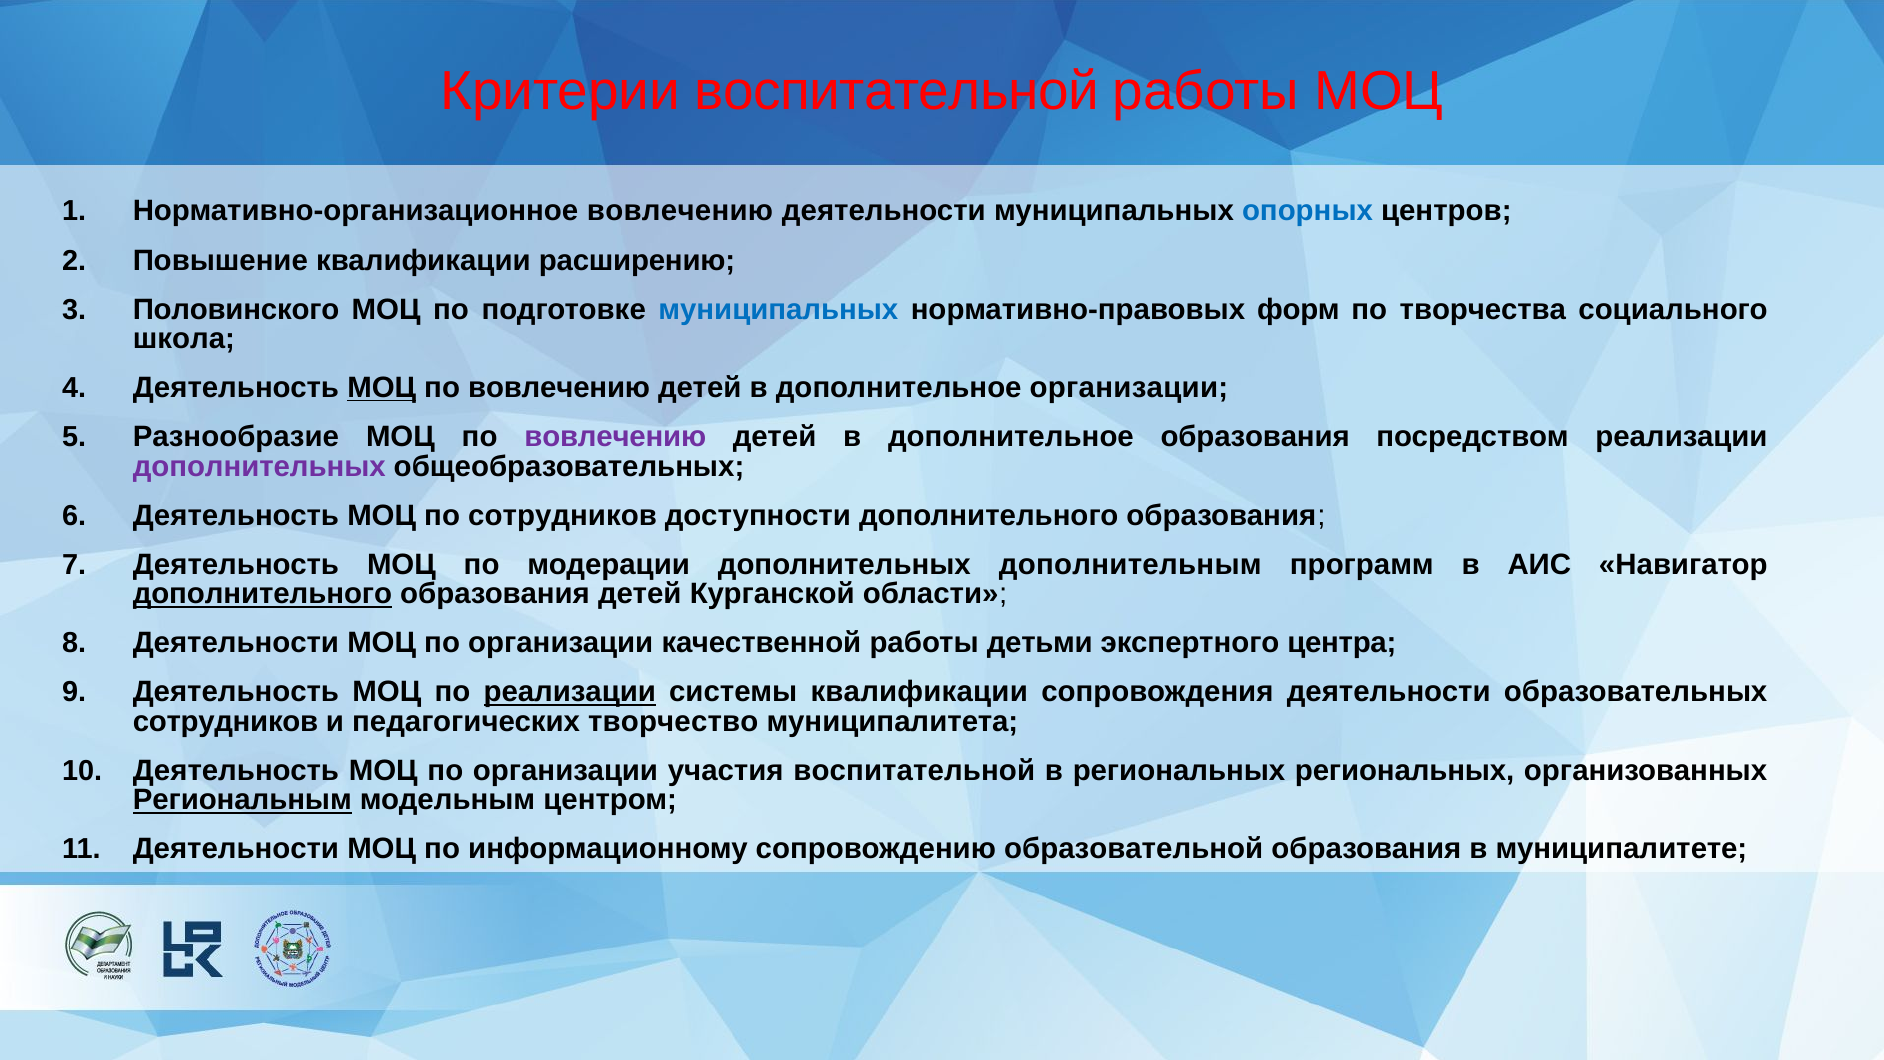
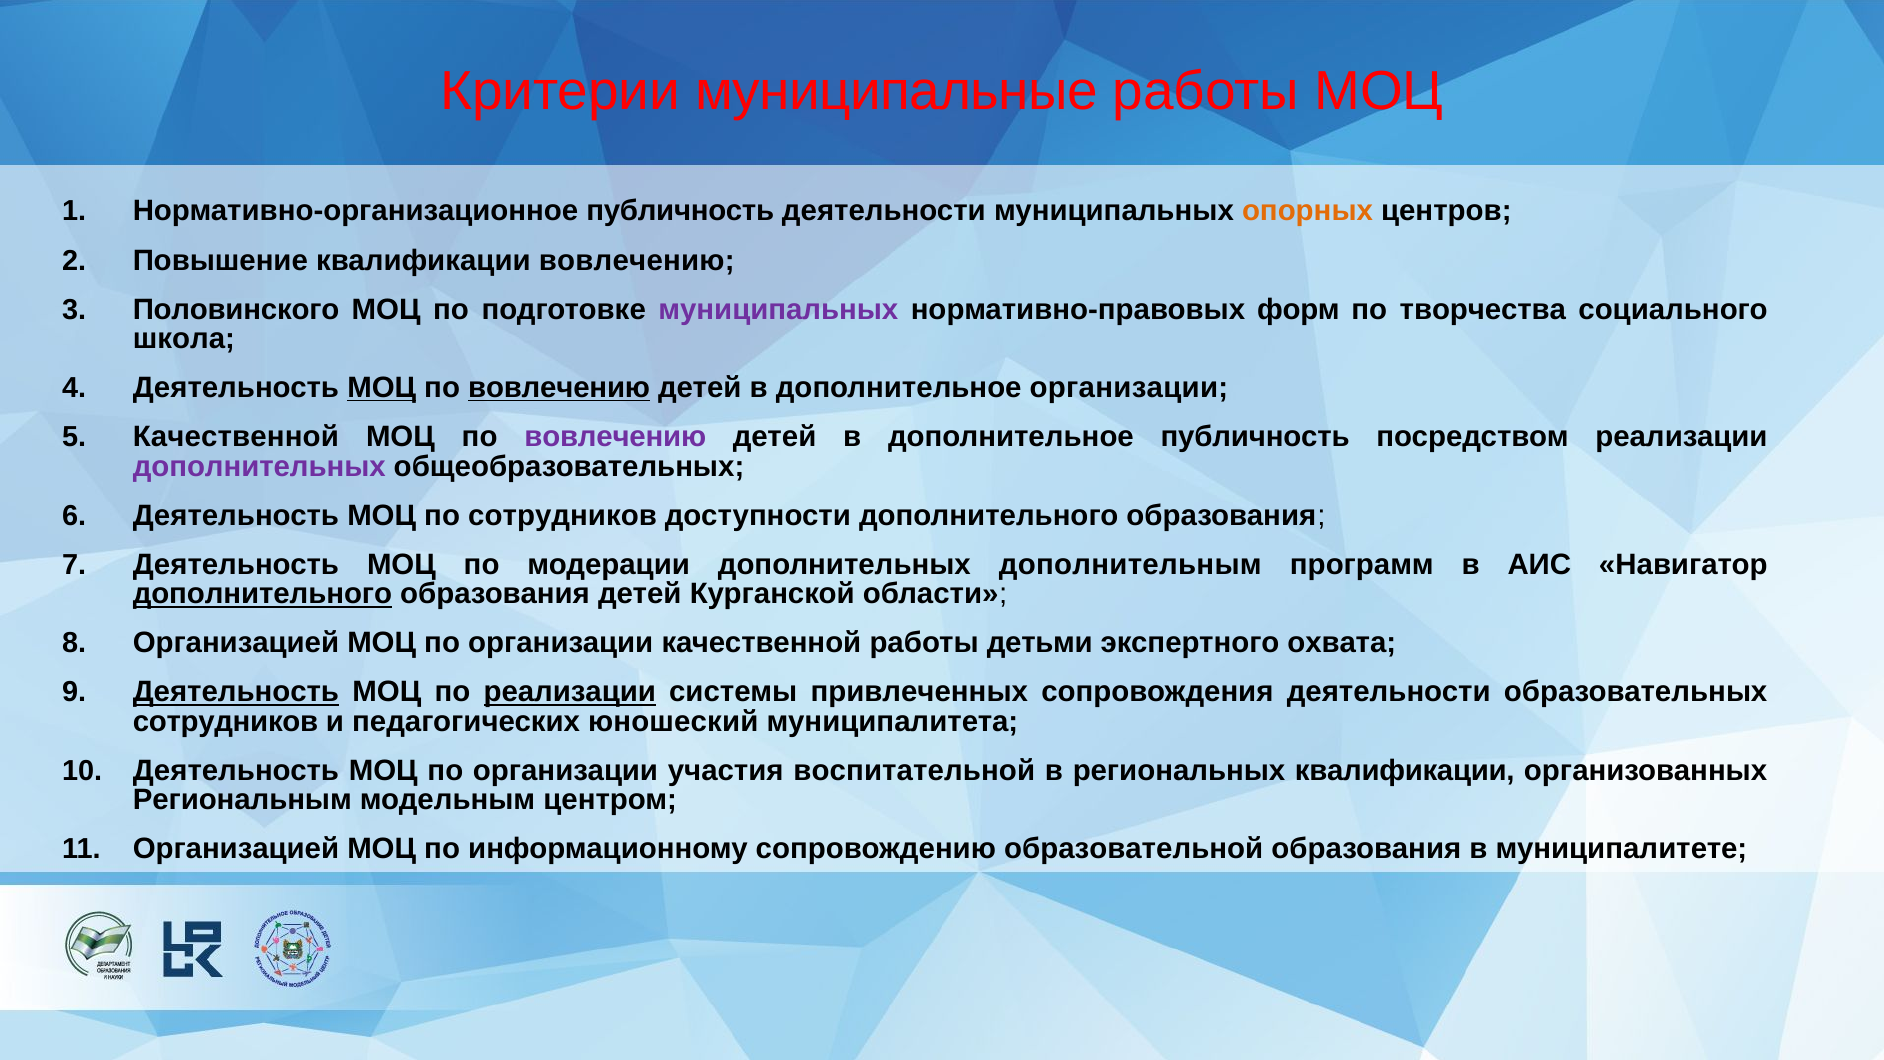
Критерии воспитательной: воспитательной -> муниципальные (897, 91)
Нормативно-организационное вовлечению: вовлечению -> публичность (680, 211)
опорных colour: blue -> orange (1308, 211)
квалификации расширению: расширению -> вовлечению (637, 260)
муниципальных colour: blue -> purple (778, 309)
вовлечению underline: none -> present (559, 388)
Разнообразие: Разнообразие -> Качественной (236, 437)
дополнительное образования: образования -> публичность (1255, 437)
Деятельности: Деятельности -> Организацией (236, 643)
центра: центра -> охвата (1342, 643)
Деятельность underline: none -> present (236, 692)
системы квалификации: квалификации -> привлеченных (919, 692)
творчество: творчество -> юношеский (673, 721)
региональных региональных: региональных -> квалификации (1405, 770)
Региональным underline: present -> none (242, 800)
Деятельности: Деятельности -> Организацией (236, 849)
